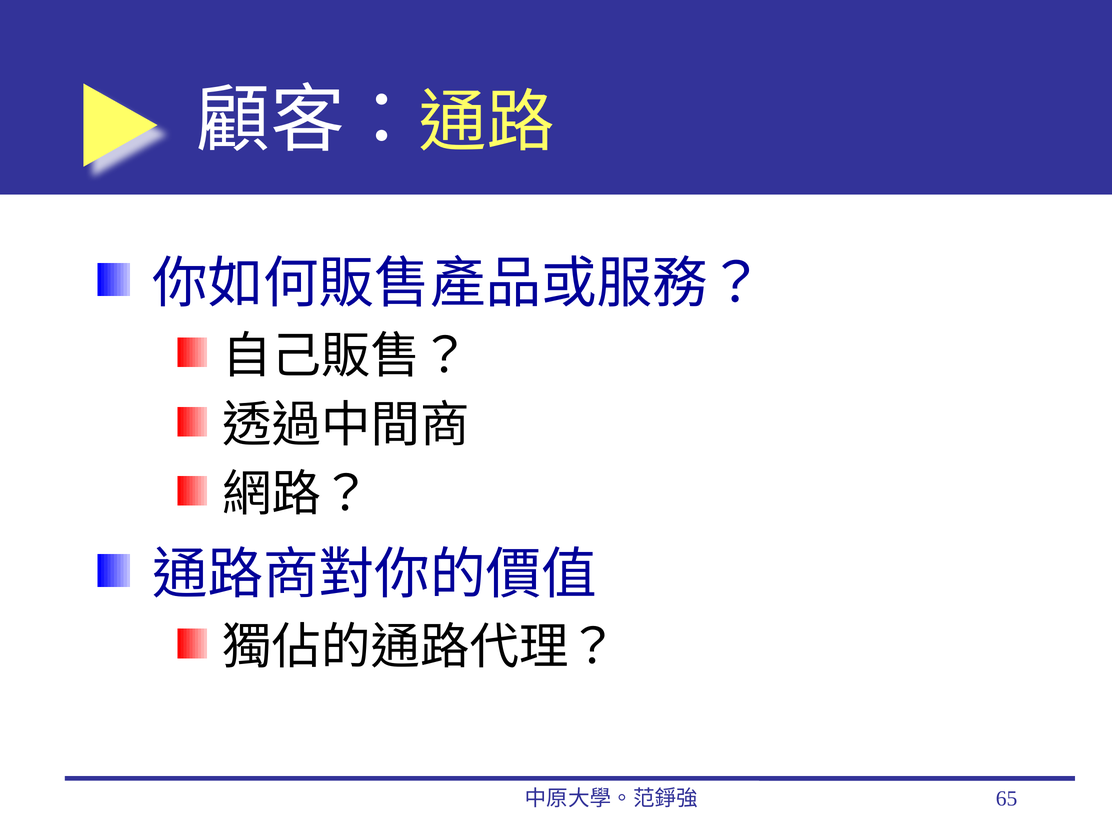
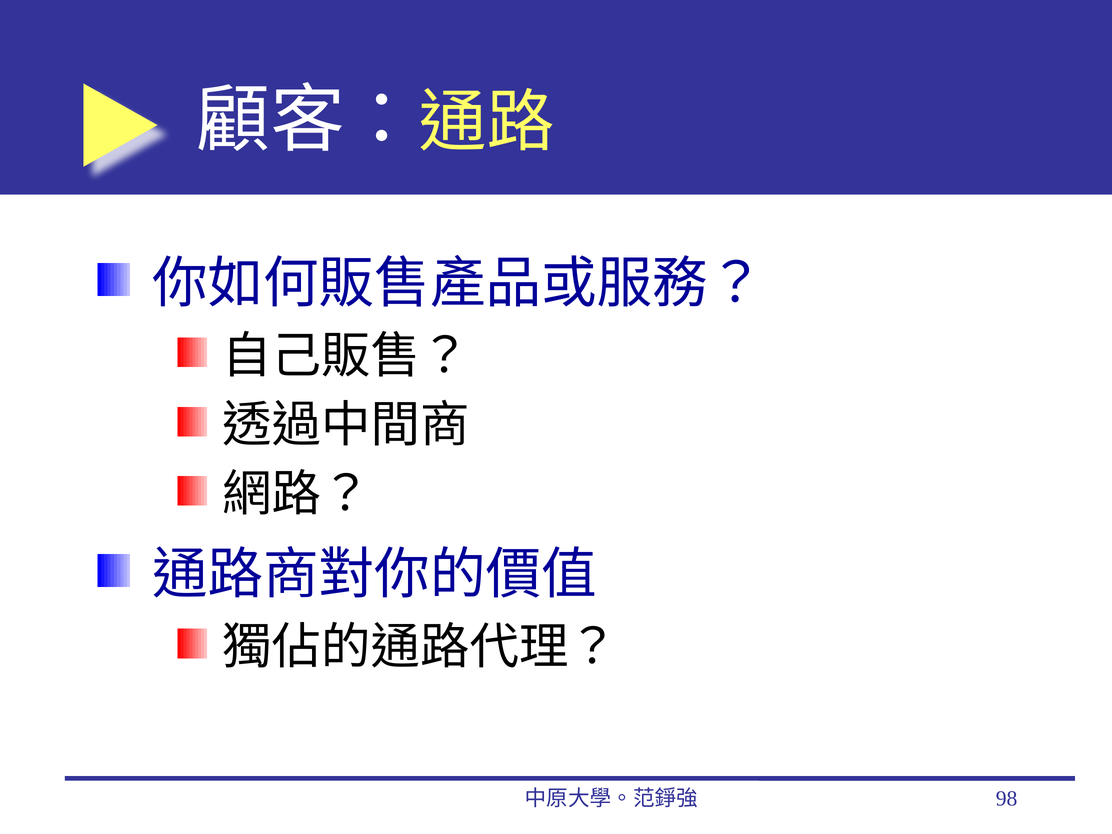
65: 65 -> 98 (1007, 798)
